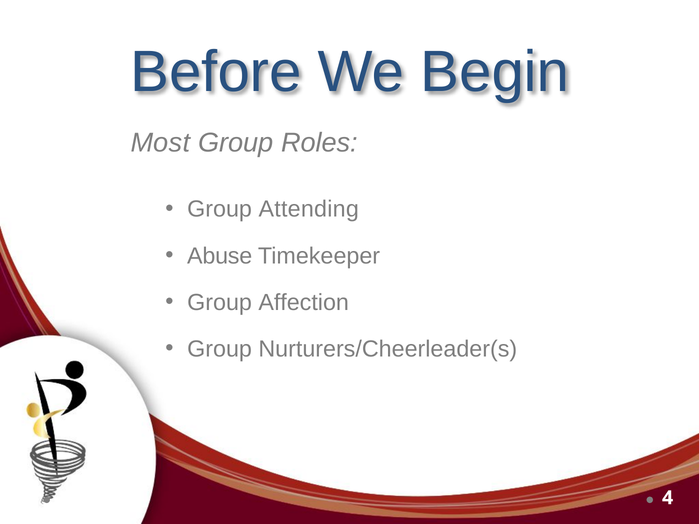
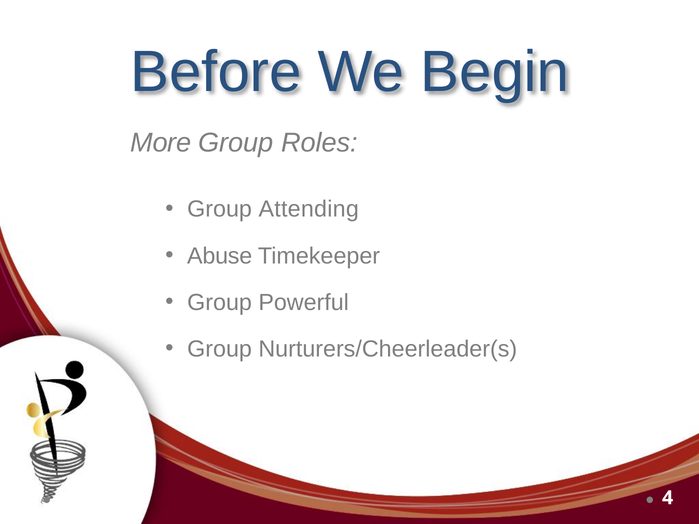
Most: Most -> More (161, 143)
Affection: Affection -> Powerful (304, 303)
